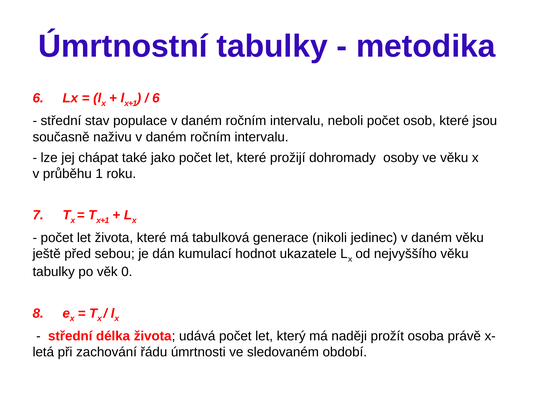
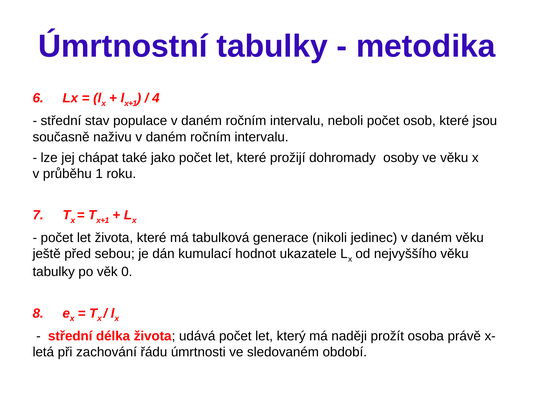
6: 6 -> 4 (156, 98)
